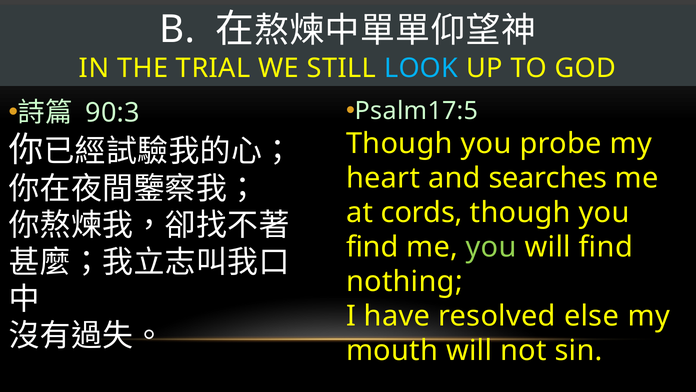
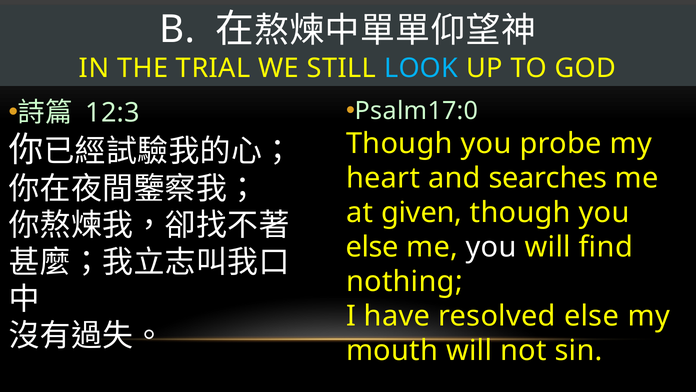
Psalm17:5: Psalm17:5 -> Psalm17:0 (417, 111)
90:3: 90:3 -> 12:3 (112, 113)
cords: cords -> given (422, 212)
find: find -> else (372, 247)
you colour: light green -> white (491, 247)
